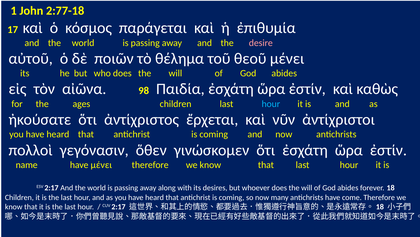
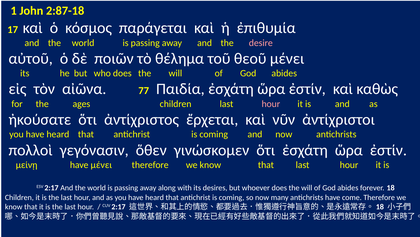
2:77-18: 2:77-18 -> 2:87-18 (65, 11)
98: 98 -> 77 (144, 91)
hour colour: light blue -> pink (271, 104)
name: name -> μείνῃ (27, 165)
